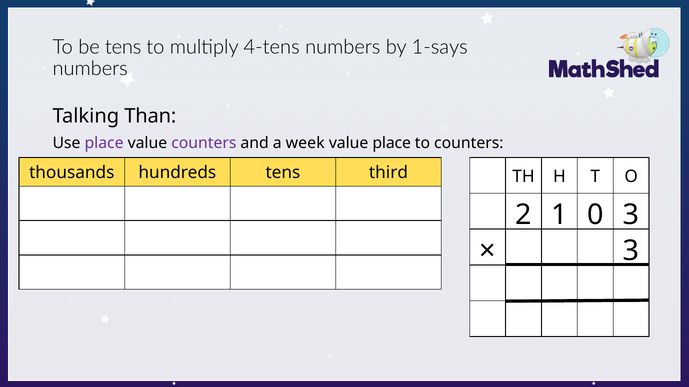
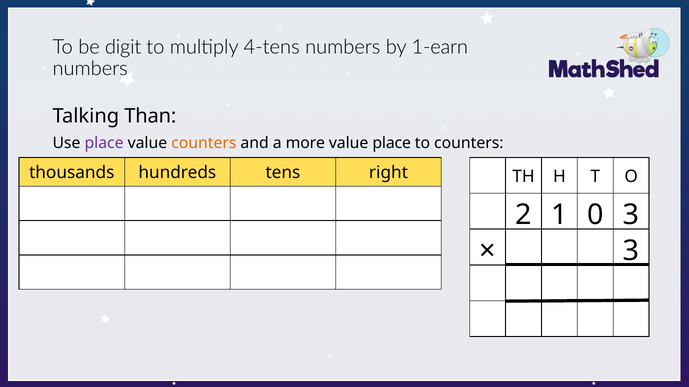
be tens: tens -> digit (123, 47)
1-says: 1-says -> 1-earn (440, 47)
counters colour: purple -> orange (204, 143)
week: week -> more (305, 143)
third: third -> right (388, 173)
